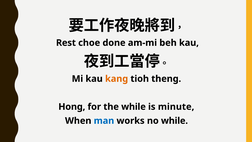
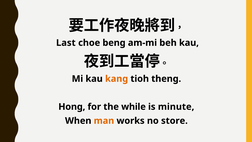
Rest: Rest -> Last (66, 43)
done: done -> beng (114, 43)
man colour: blue -> orange (104, 121)
no while: while -> store (174, 121)
